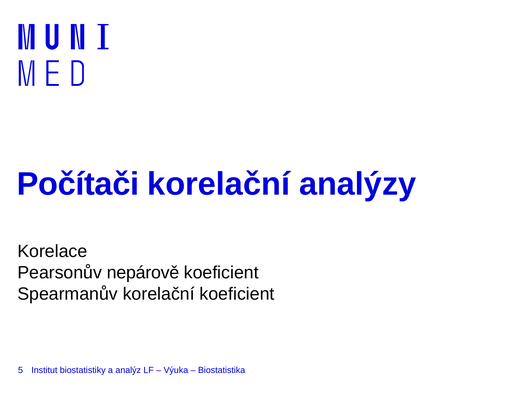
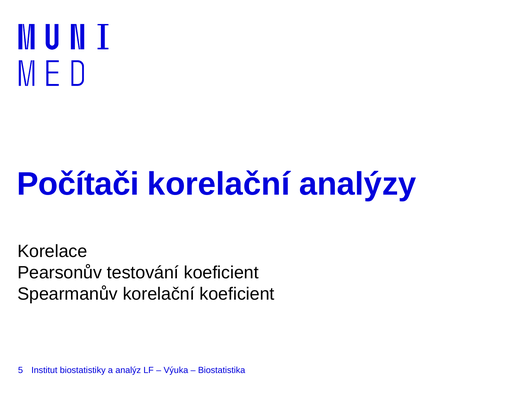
nepárově: nepárově -> testování (143, 273)
